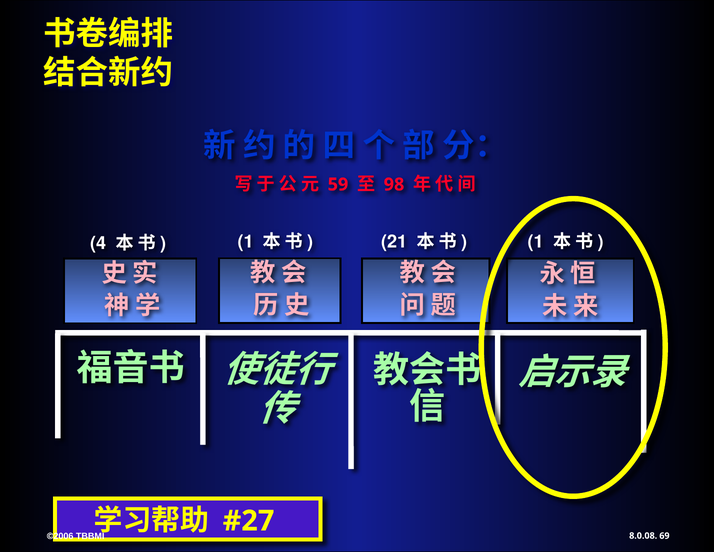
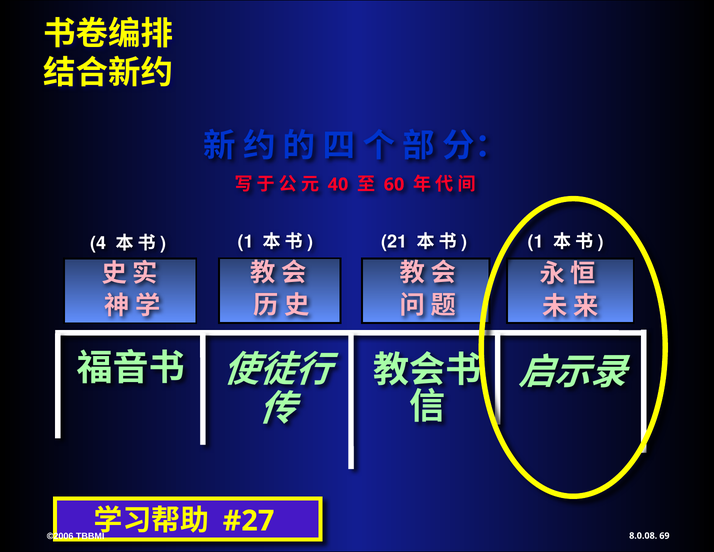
59: 59 -> 40 (338, 184)
98: 98 -> 60 (394, 184)
